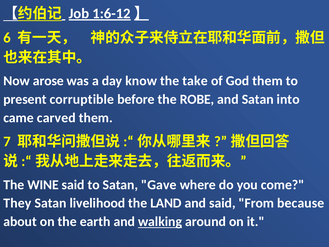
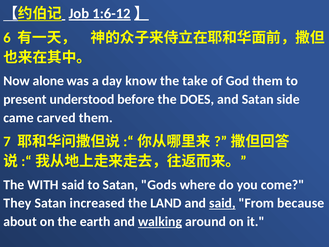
arose: arose -> alone (48, 81)
corruptible: corruptible -> understood (82, 99)
ROBE: ROBE -> DOES (197, 99)
into: into -> side (288, 99)
WINE: WINE -> WITH (43, 185)
Gave: Gave -> Gods (159, 185)
livelihood: livelihood -> increased (97, 203)
said underline: none -> present (222, 203)
